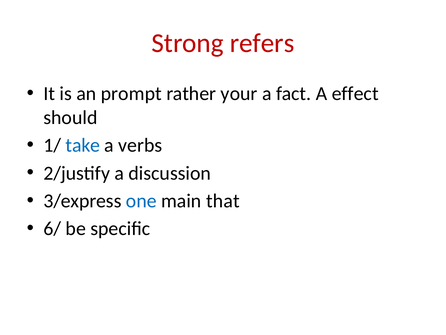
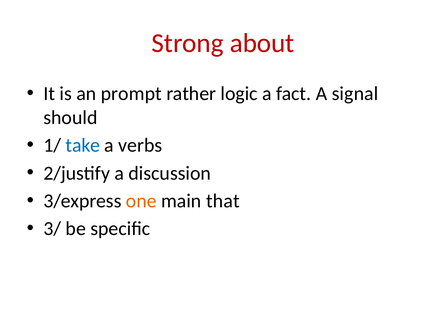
refers: refers -> about (262, 43)
your: your -> logic (239, 94)
effect: effect -> signal (355, 94)
one colour: blue -> orange (141, 201)
6/: 6/ -> 3/ (52, 228)
